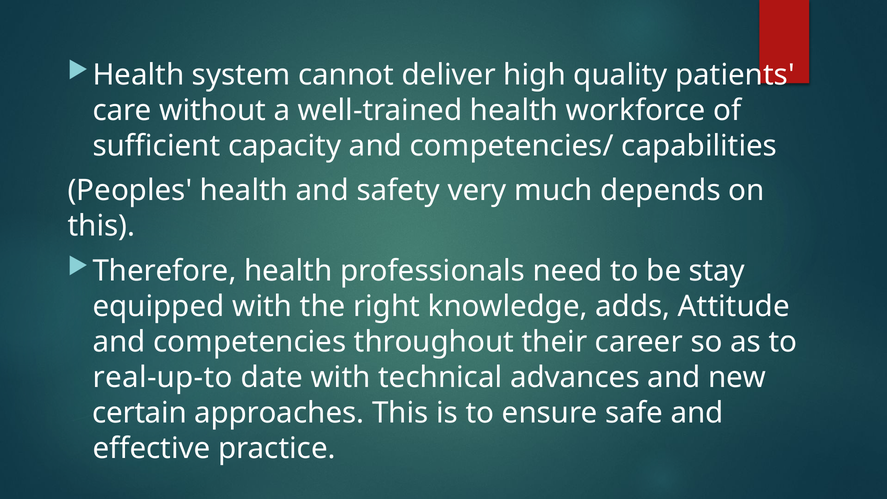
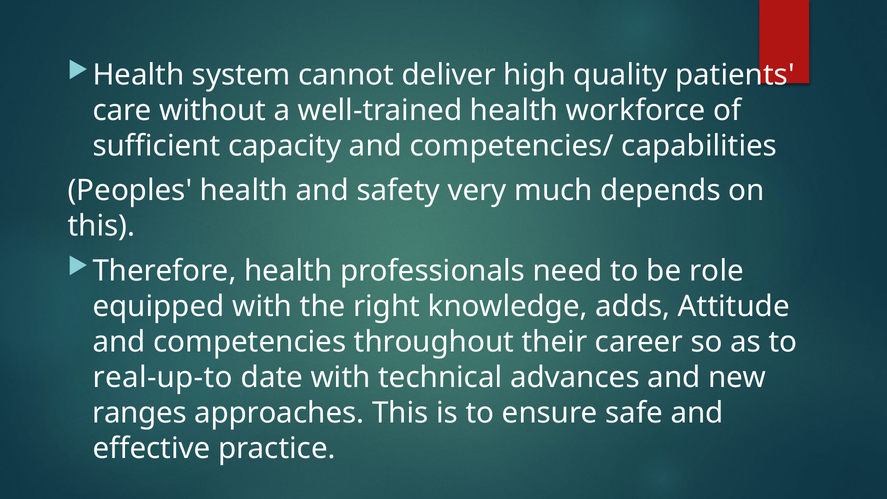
stay: stay -> role (717, 271)
certain: certain -> ranges (140, 413)
